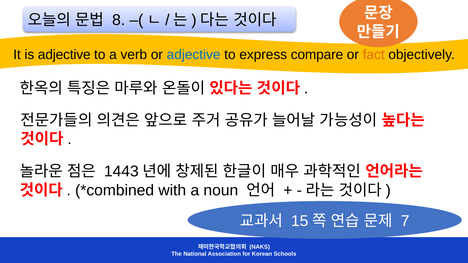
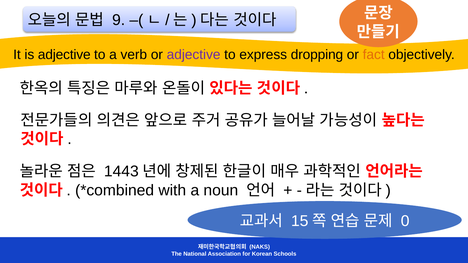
8: 8 -> 9 (119, 20)
adjective colour: blue -> purple (194, 55)
compare: compare -> dropping (317, 55)
7: 7 -> 0 (405, 221)
